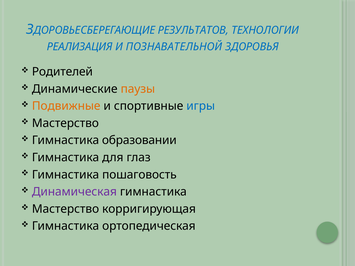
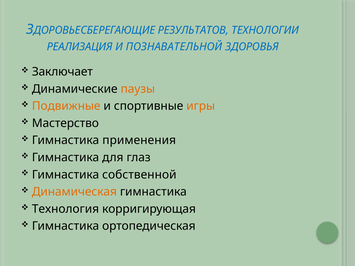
Родителей: Родителей -> Заключает (62, 72)
игры colour: blue -> orange (201, 106)
образовании: образовании -> применения (139, 140)
пошаговость: пошаговость -> собственной (139, 175)
Динамическая colour: purple -> orange (74, 192)
Мастерство: Мастерство -> Технология (65, 209)
